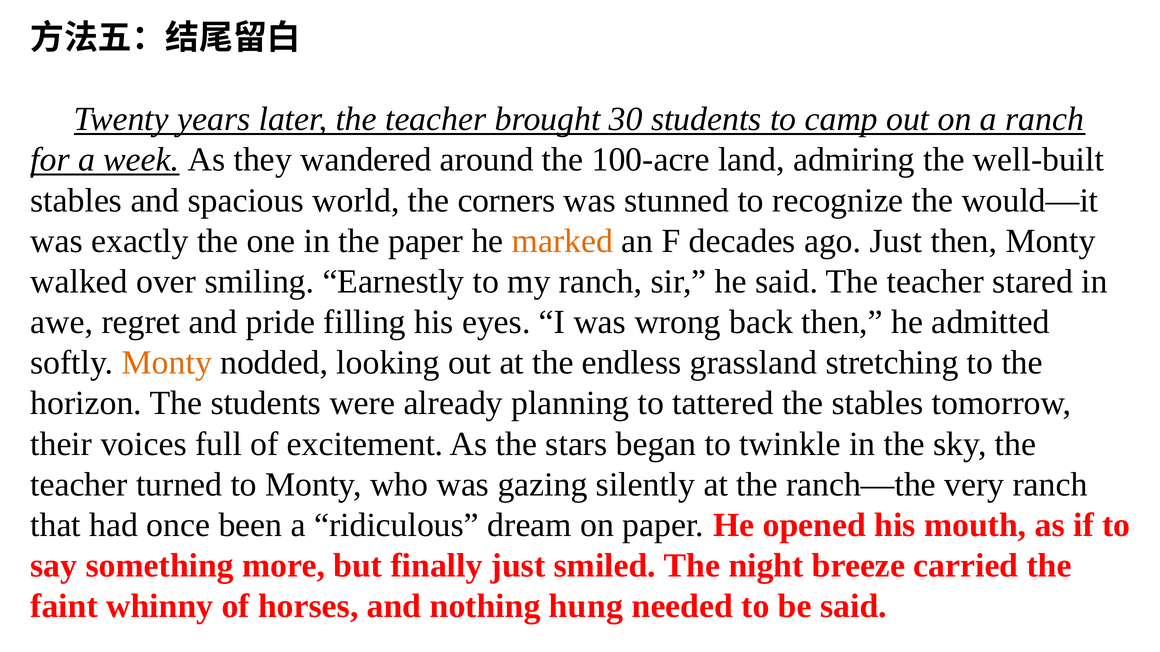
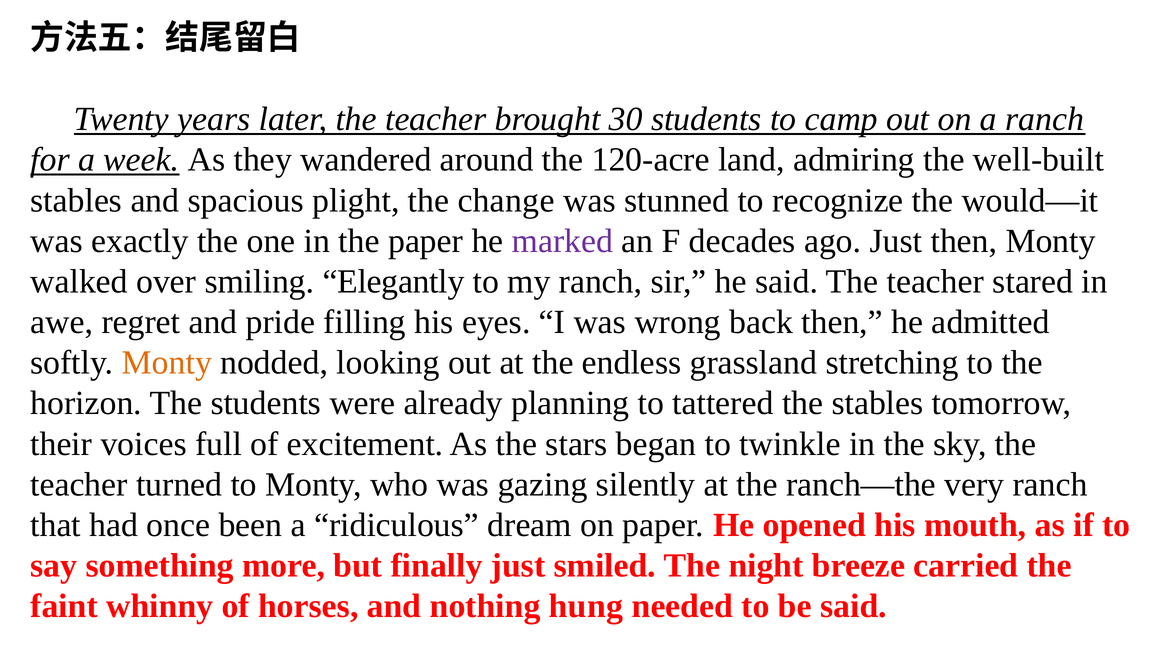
100-acre: 100-acre -> 120-acre (651, 160)
world: world -> plight (356, 201)
corners: corners -> change (506, 201)
marked colour: orange -> purple (562, 241)
Earnestly: Earnestly -> Elegantly (394, 282)
